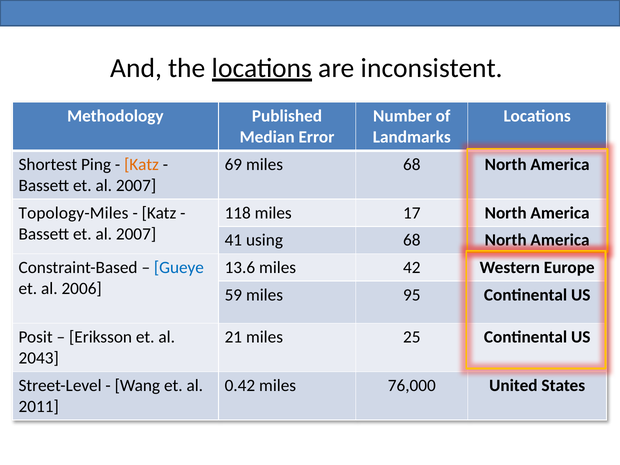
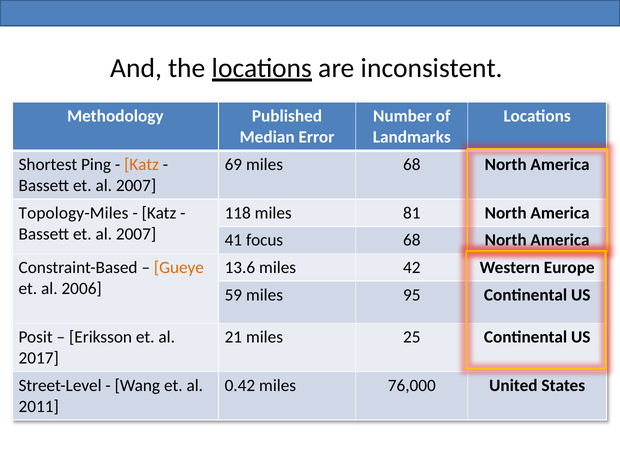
17: 17 -> 81 (412, 213)
using: using -> focus (265, 240)
Gueye colour: blue -> orange (179, 268)
2043: 2043 -> 2017 (39, 358)
